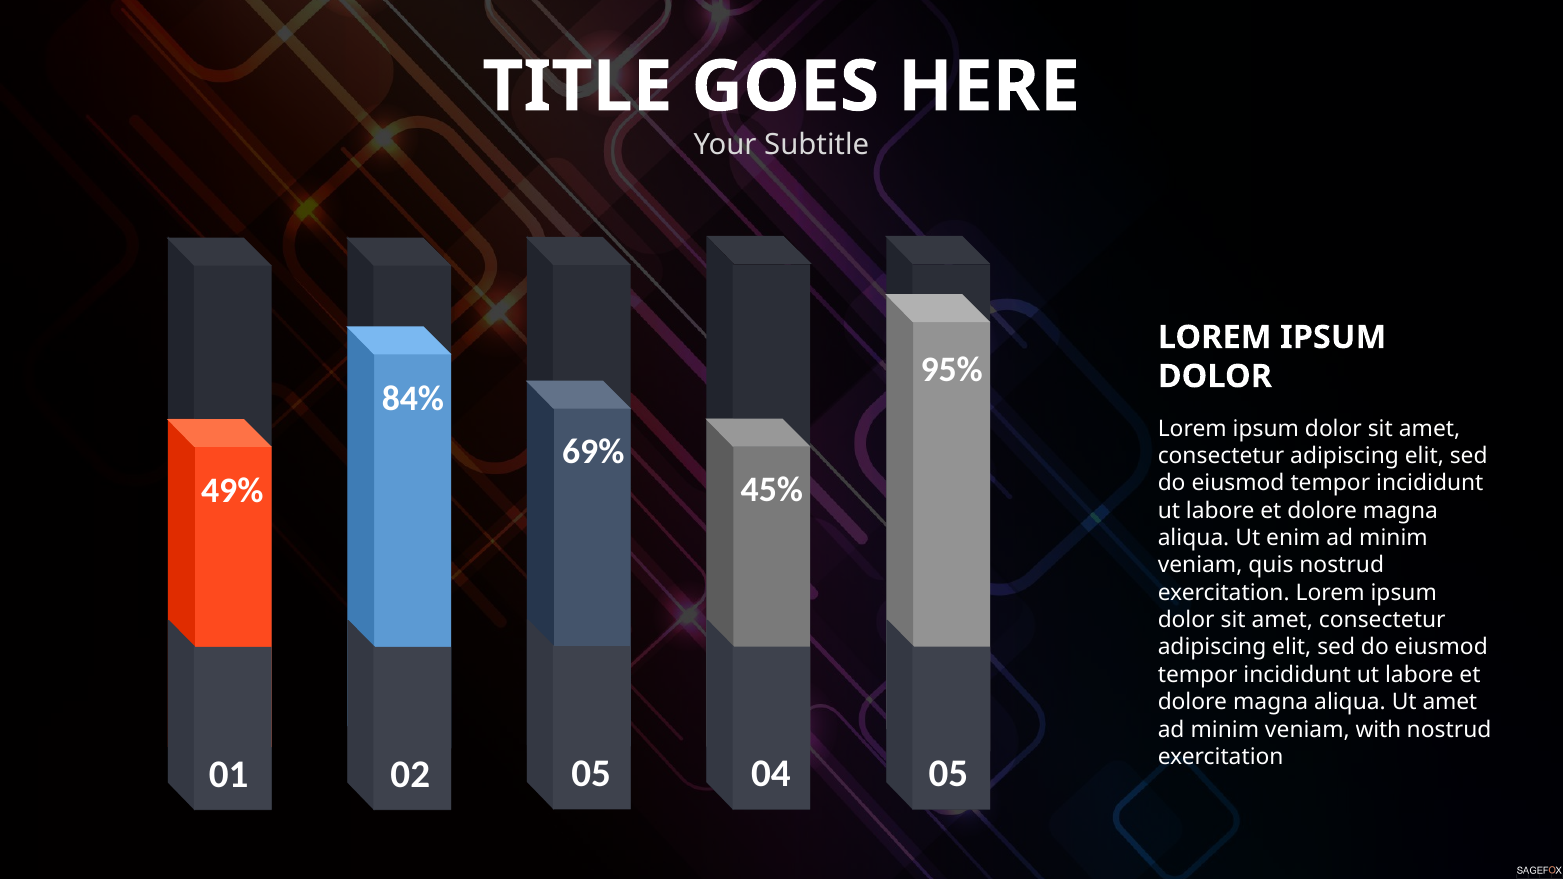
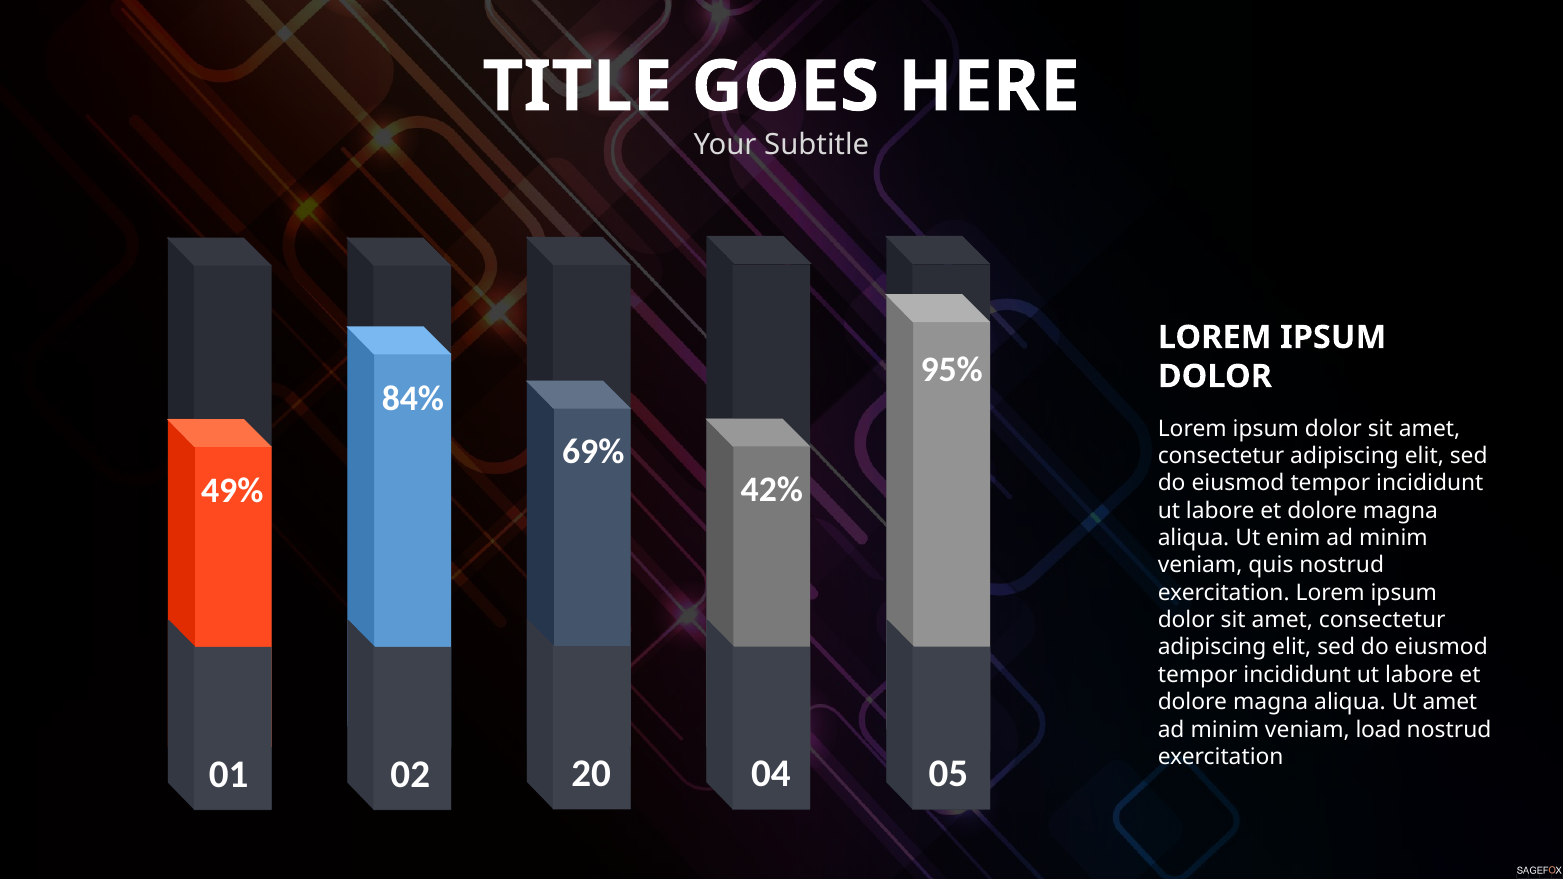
45%: 45% -> 42% (772, 490)
with: with -> load (1378, 730)
02 05: 05 -> 20 (591, 774)
